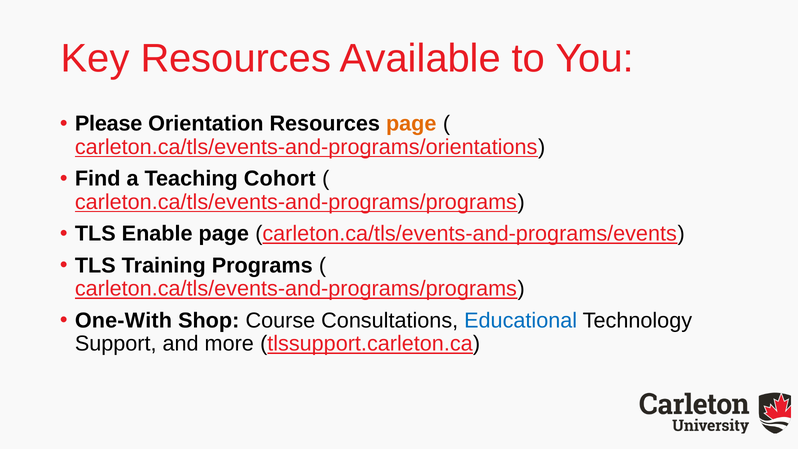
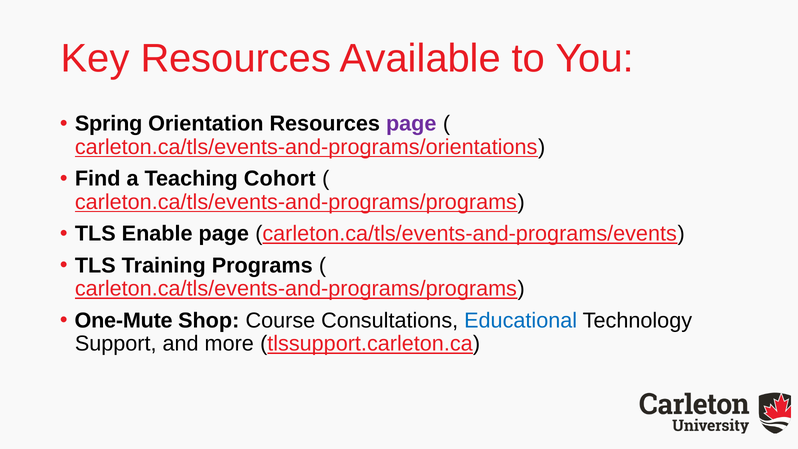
Please: Please -> Spring (109, 124)
page colour: orange -> purple (411, 124)
One-With: One-With -> One-Mute (124, 320)
